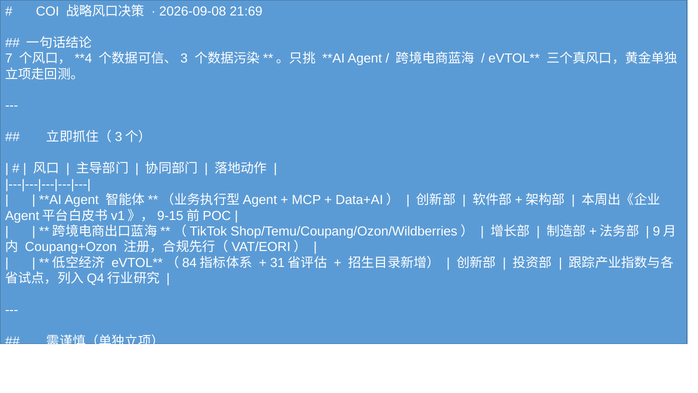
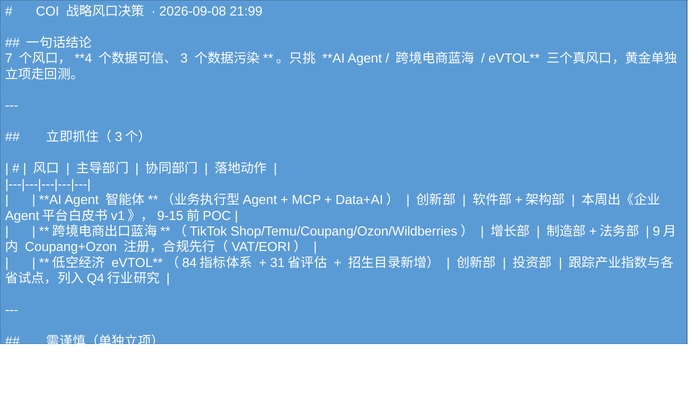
21:69: 21:69 -> 21:99 (246, 11)
